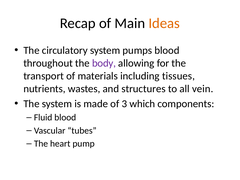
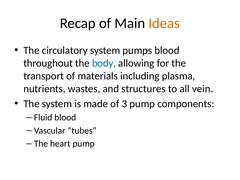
body colour: purple -> blue (104, 63)
tissues: tissues -> plasma (179, 76)
3 which: which -> pump (142, 104)
